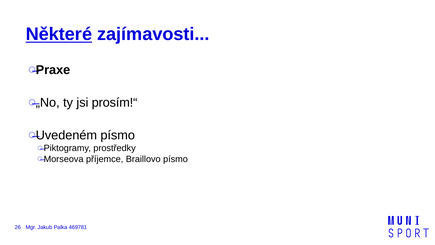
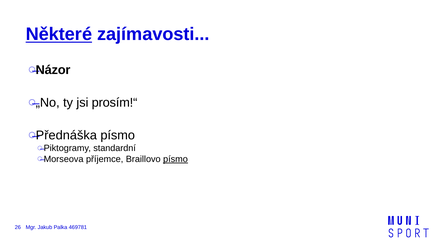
Praxe: Praxe -> Názor (53, 70)
Uvedeném: Uvedeném -> Přednáška (66, 135)
prostředky: prostředky -> standardní (115, 148)
písmo underline: none -> present (176, 159)
